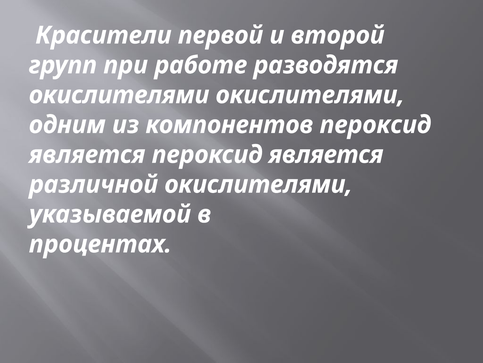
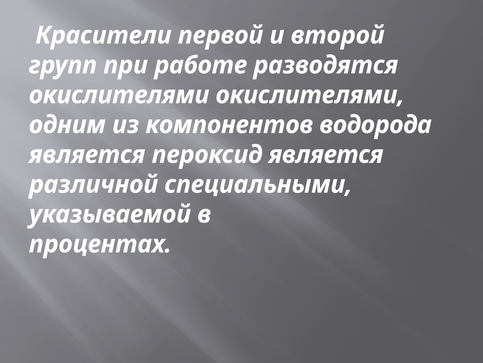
компонентов пероксид: пероксид -> водорода (376, 125)
различной окислителями: окислителями -> специальными (258, 184)
